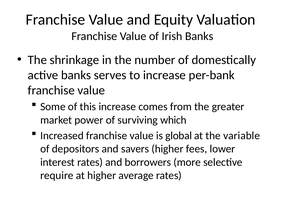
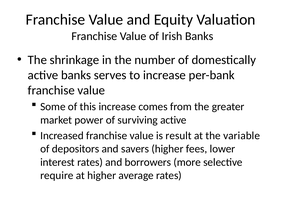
surviving which: which -> active (173, 120)
global: global -> result (179, 135)
